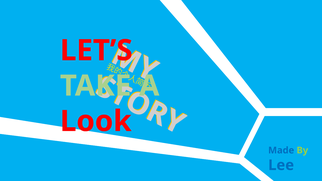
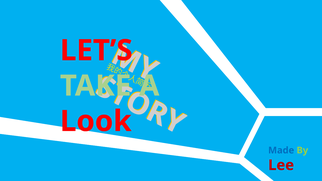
Lee colour: blue -> red (281, 165)
